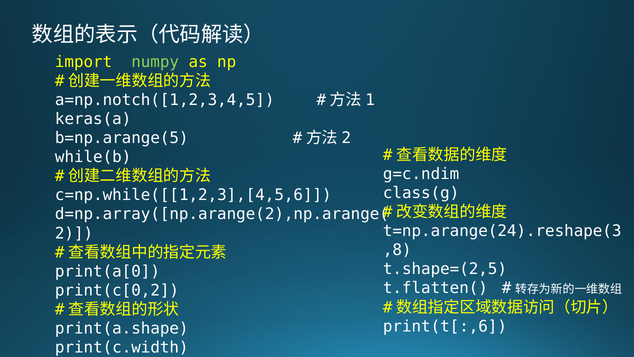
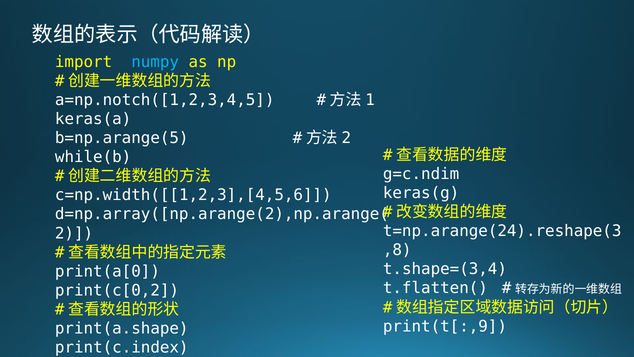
numpy colour: light green -> light blue (155, 62)
class(g: class(g -> keras(g (421, 193)
c=np.while([[1,2,3],[4,5,6: c=np.while([[1,2,3],[4,5,6 -> c=np.width([[1,2,3],[4,5,6 (193, 195)
t.shape=(2,5: t.shape=(2,5 -> t.shape=(3,4 (445, 269)
print(t[:,6: print(t[:,6 -> print(t[:,9 (445, 326)
print(c.width: print(c.width -> print(c.index (122, 347)
